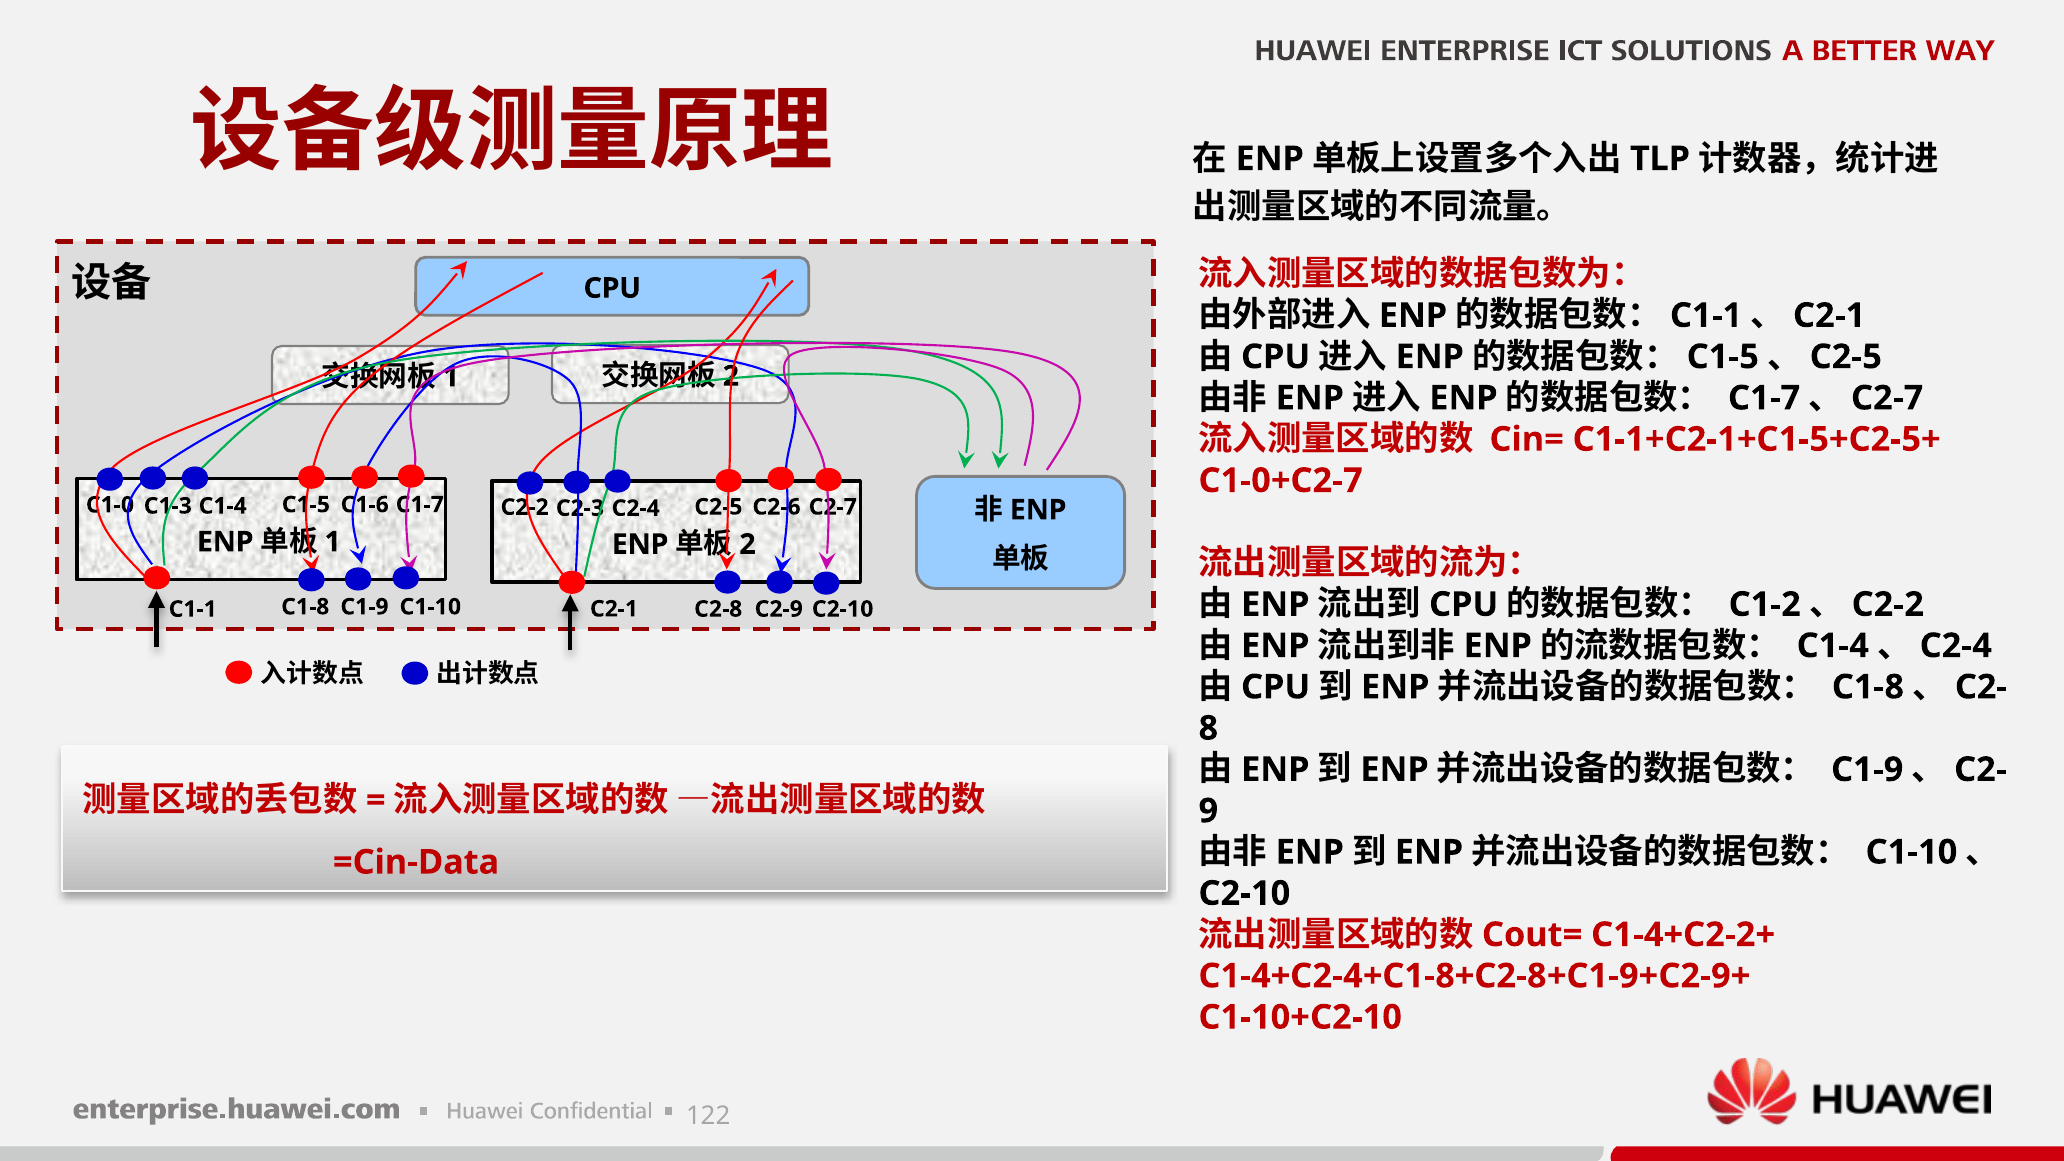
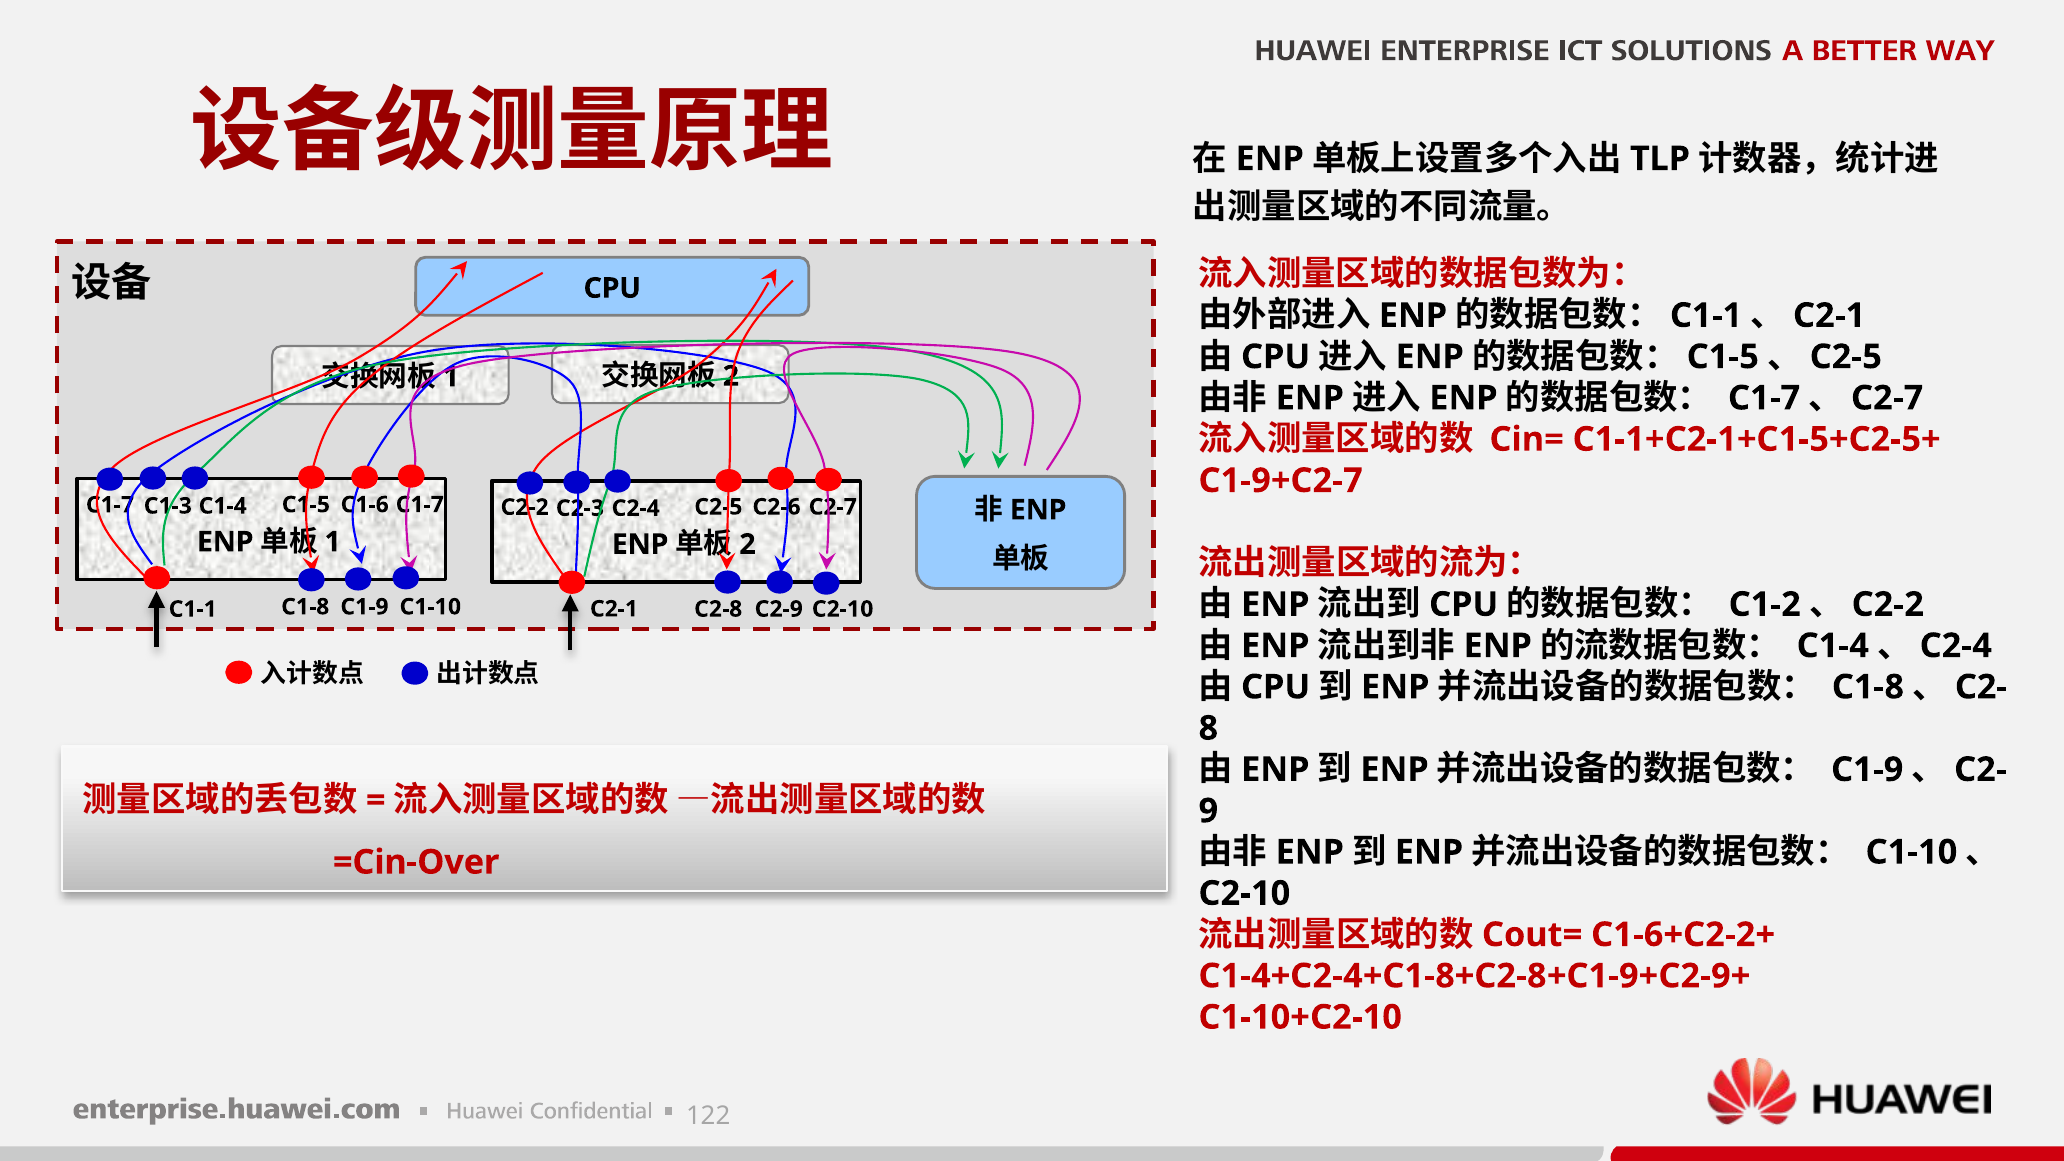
C1-0+C2-7: C1-0+C2-7 -> C1-9+C2-7 (1281, 481)
C1-0: C1-0 -> C1-7 (110, 505)
=Cin-Data: =Cin-Data -> =Cin-Over (416, 862)
C1-4+C2-2+: C1-4+C2-2+ -> C1-6+C2-2+ (1683, 935)
